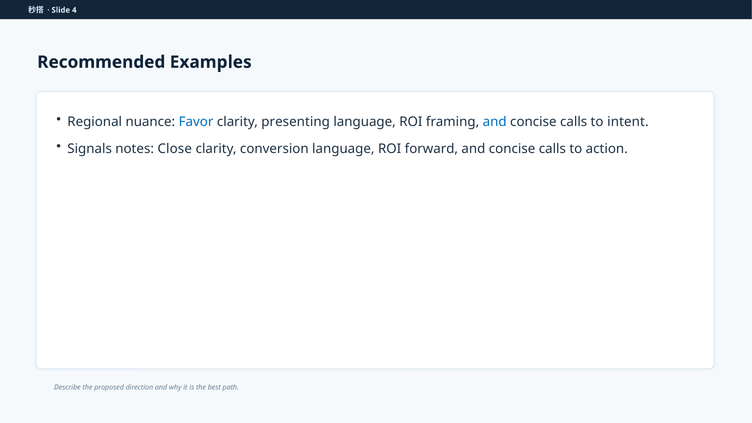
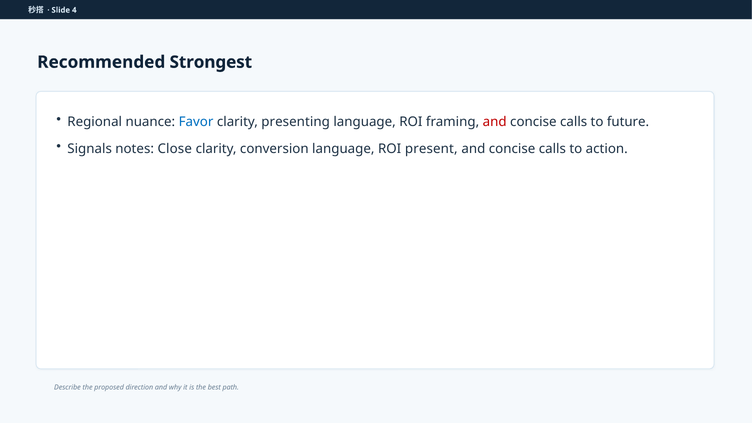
Examples: Examples -> Strongest (211, 62)
and colour: blue -> red (495, 122)
intent: intent -> future (628, 122)
forward: forward -> present (431, 149)
